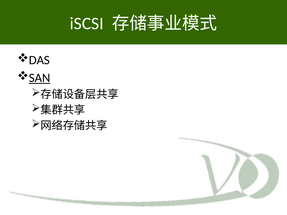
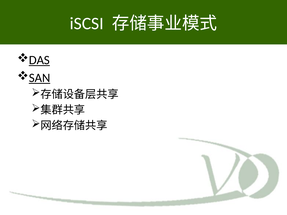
DAS underline: none -> present (39, 60)
